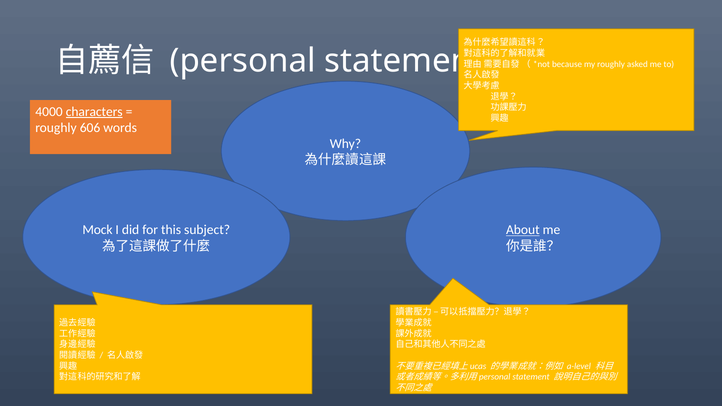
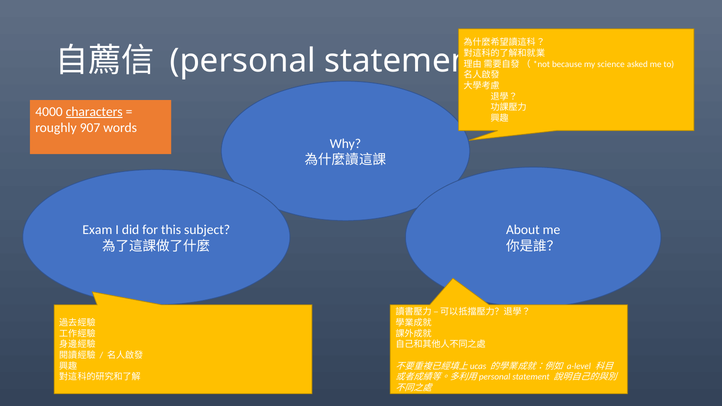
my roughly: roughly -> science (611, 64)
606: 606 -> 907 (90, 128)
Mock: Mock -> Exam (97, 230)
About underline: present -> none (523, 230)
